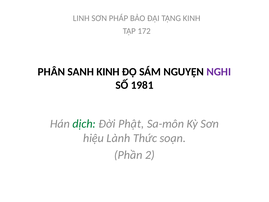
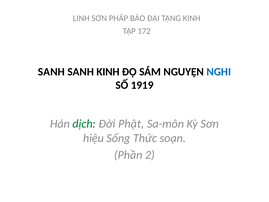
PHÂN: PHÂN -> SANH (51, 72)
NGHI colour: purple -> blue (219, 72)
1981: 1981 -> 1919 (142, 85)
Lành: Lành -> Sống (118, 138)
